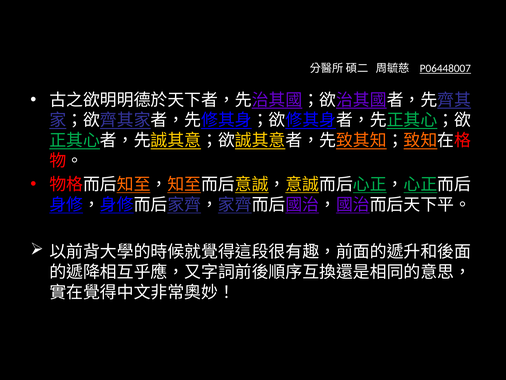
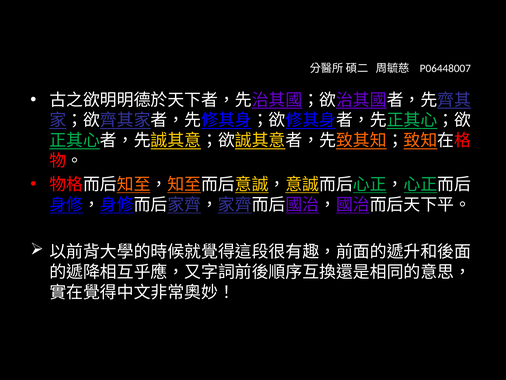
P06448007 underline: present -> none (445, 68)
